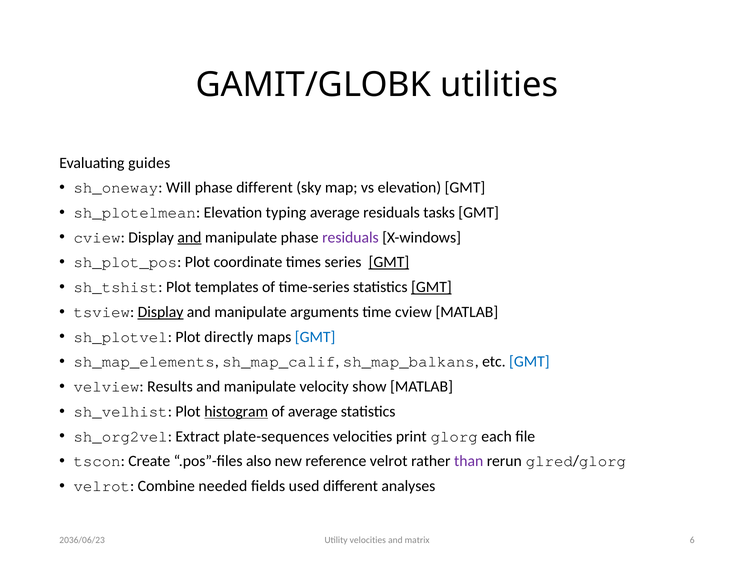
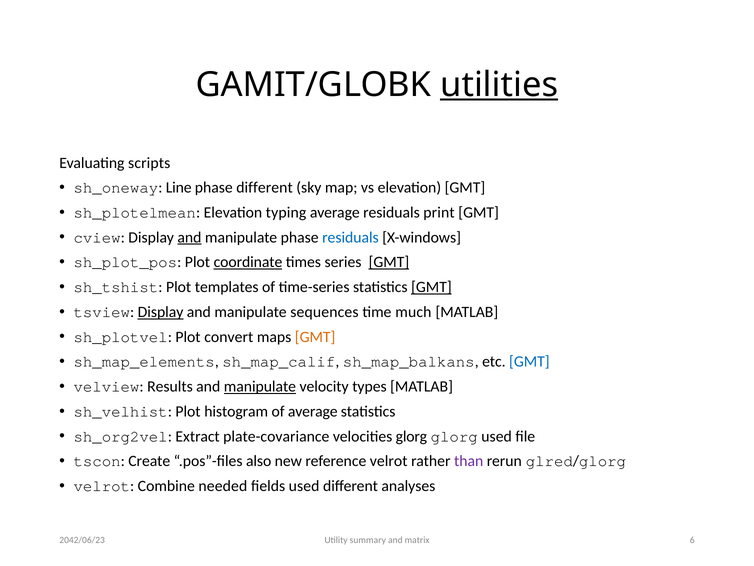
utilities underline: none -> present (499, 85)
guides: guides -> scripts (149, 163)
Will: Will -> Line (179, 188)
tasks: tasks -> print (439, 212)
residuals colour: purple -> blue (350, 237)
coordinate underline: none -> present (248, 262)
arguments: arguments -> sequences (324, 312)
time cview: cview -> much (413, 312)
directly: directly -> convert (229, 337)
GMT colour: blue -> orange (315, 337)
manipulate underline: none -> present (260, 386)
show: show -> types (369, 386)
histogram underline: present -> none (236, 411)
plate-sequences: plate-sequences -> plate-covariance (276, 436)
velocities print: print -> glorg (411, 436)
glorg each: each -> used (497, 436)
Utility velocities: velocities -> summary (368, 540)
2036/06/23: 2036/06/23 -> 2042/06/23 (82, 540)
